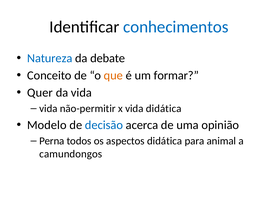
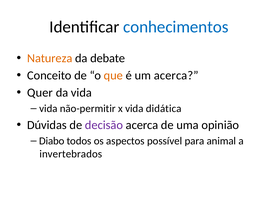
Natureza colour: blue -> orange (50, 58)
um formar: formar -> acerca (176, 76)
Modelo: Modelo -> Dúvidas (47, 125)
decisão colour: blue -> purple (104, 125)
Perna: Perna -> Diabo (52, 141)
aspectos didática: didática -> possível (165, 141)
camundongos: camundongos -> invertebrados (71, 154)
